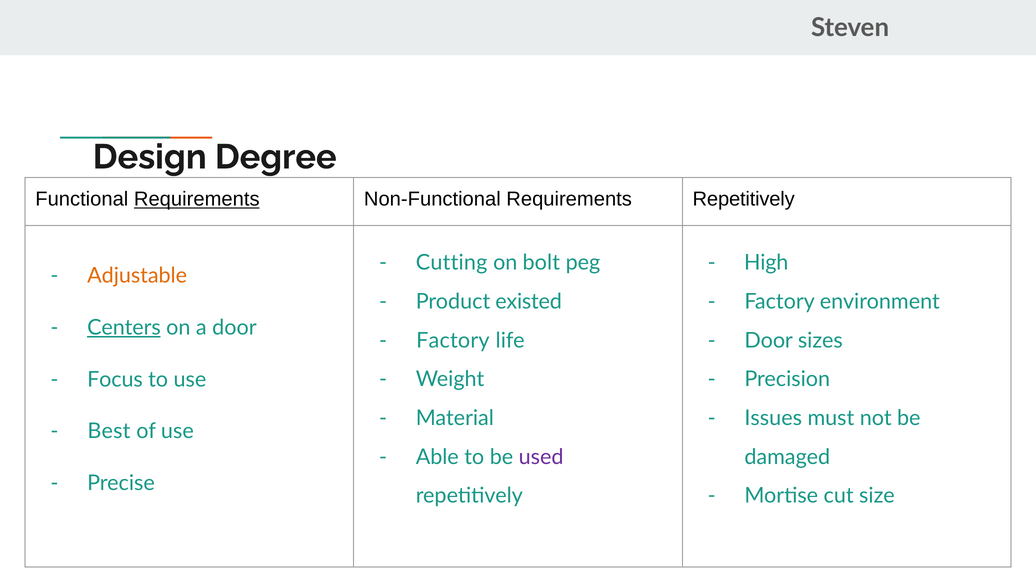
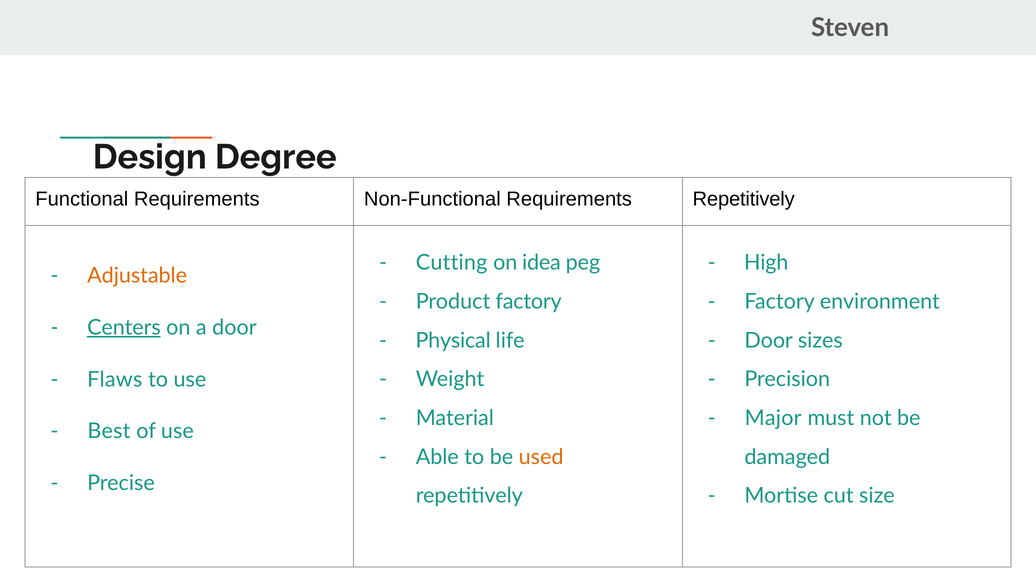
Requirements underline: present -> none (197, 199)
bolt: bolt -> idea (541, 263)
Product existed: existed -> factory (529, 302)
Factory: Factory -> Physical (453, 340)
Focus: Focus -> Flaws (115, 379)
Issues: Issues -> Major (773, 418)
used colour: purple -> orange (541, 457)
